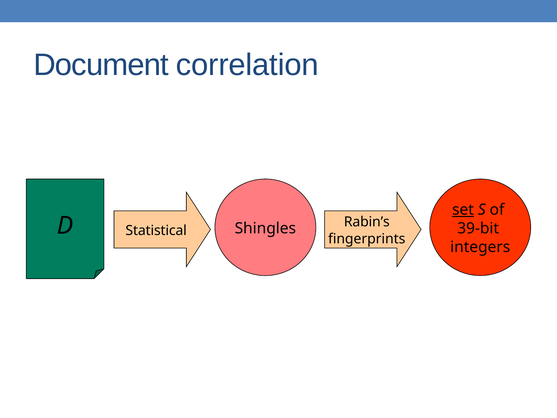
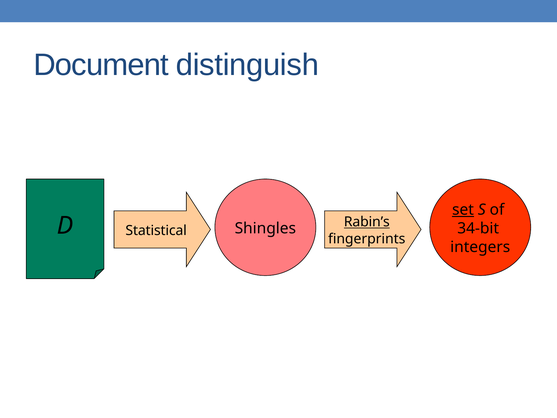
correlation: correlation -> distinguish (247, 65)
Rabin’s underline: none -> present (367, 222)
39-bit: 39-bit -> 34-bit (478, 228)
